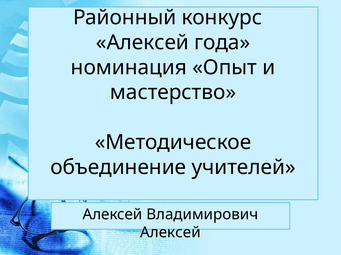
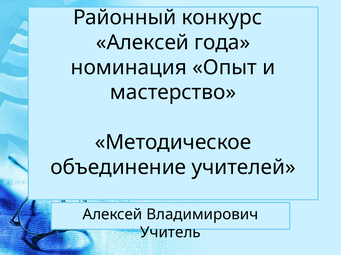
Алексей: Алексей -> Учитель (170, 233)
